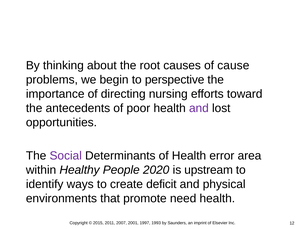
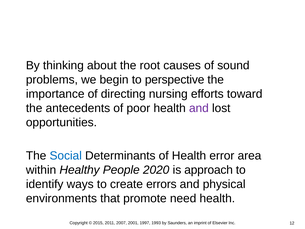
cause: cause -> sound (233, 65)
Social colour: purple -> blue (66, 156)
upstream: upstream -> approach (209, 170)
deficit: deficit -> errors (161, 184)
